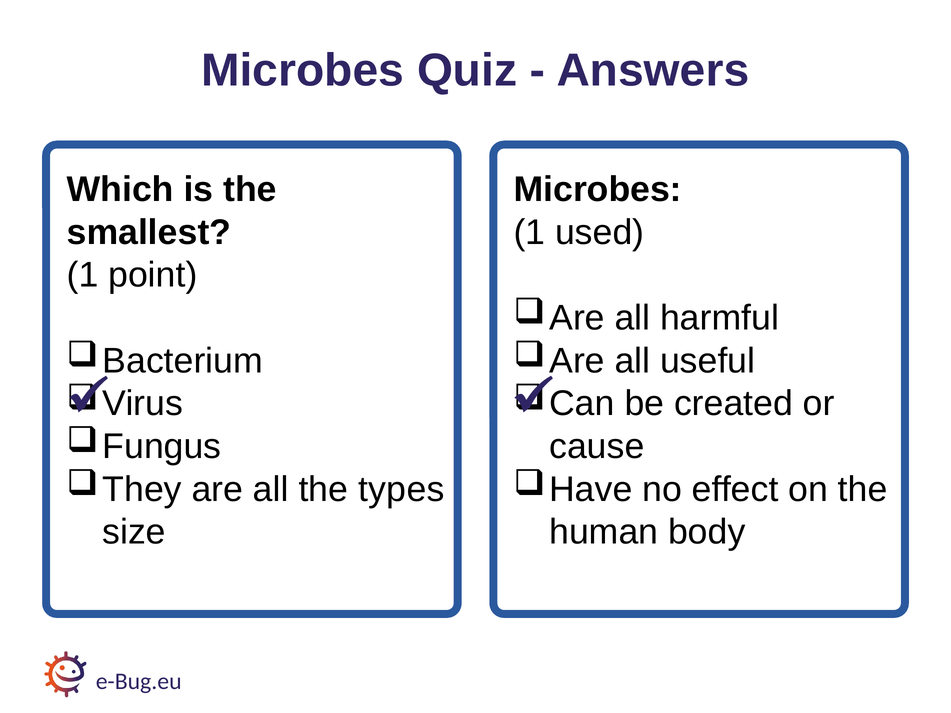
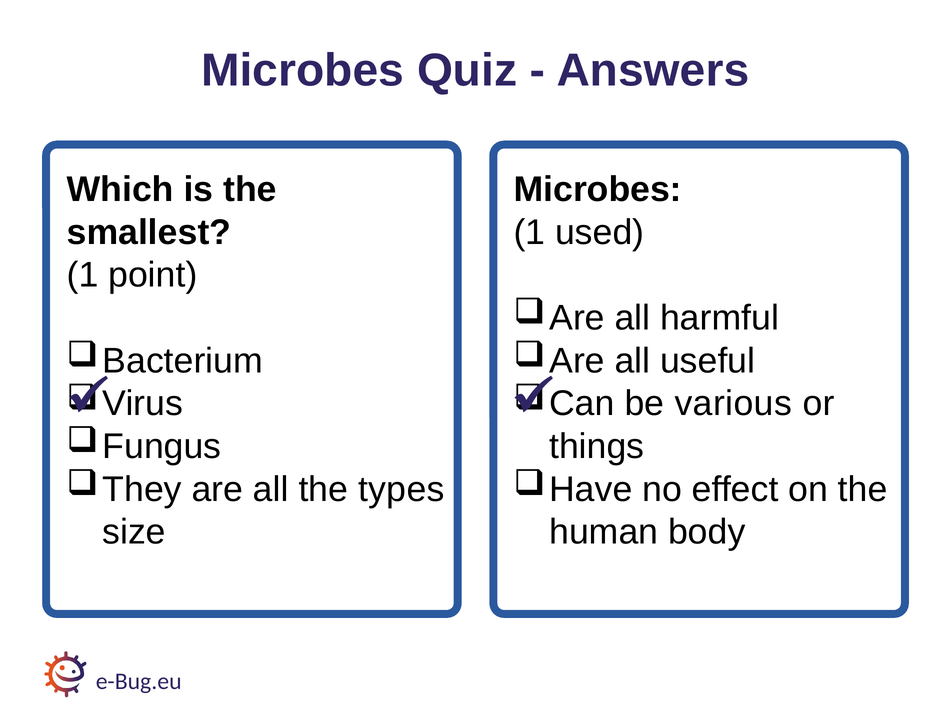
created: created -> various (733, 404)
cause: cause -> things (597, 447)
